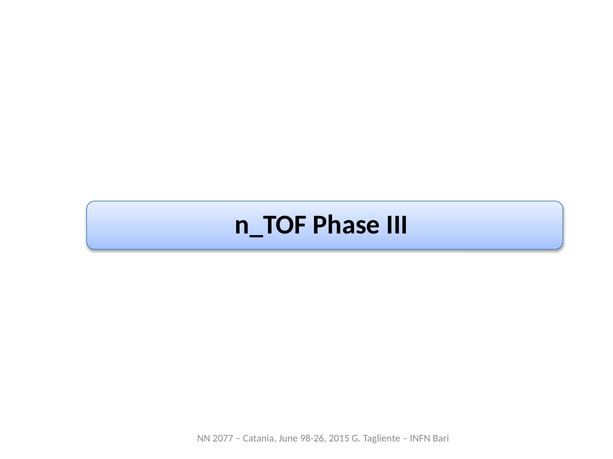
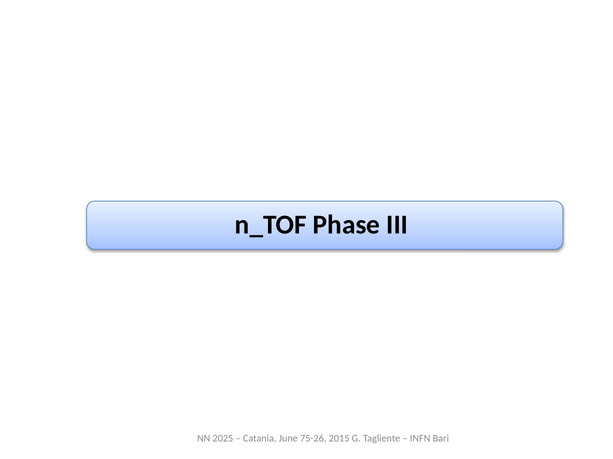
2077: 2077 -> 2025 (223, 439)
98-26: 98-26 -> 75-26 (313, 439)
